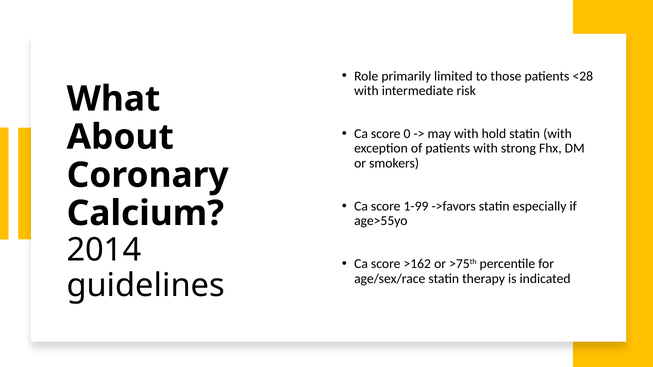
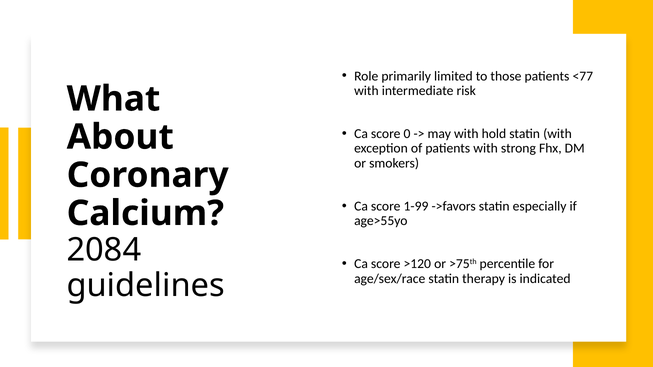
<28: <28 -> <77 (583, 76)
2014: 2014 -> 2084 (104, 250)
>162: >162 -> >120 (417, 264)
